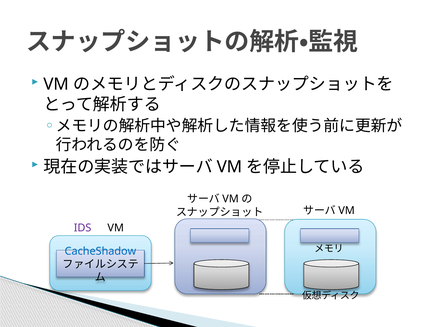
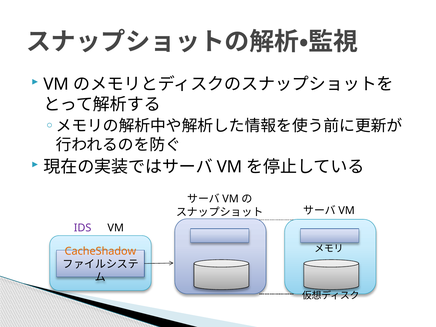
CacheShadow colour: blue -> orange (100, 251)
